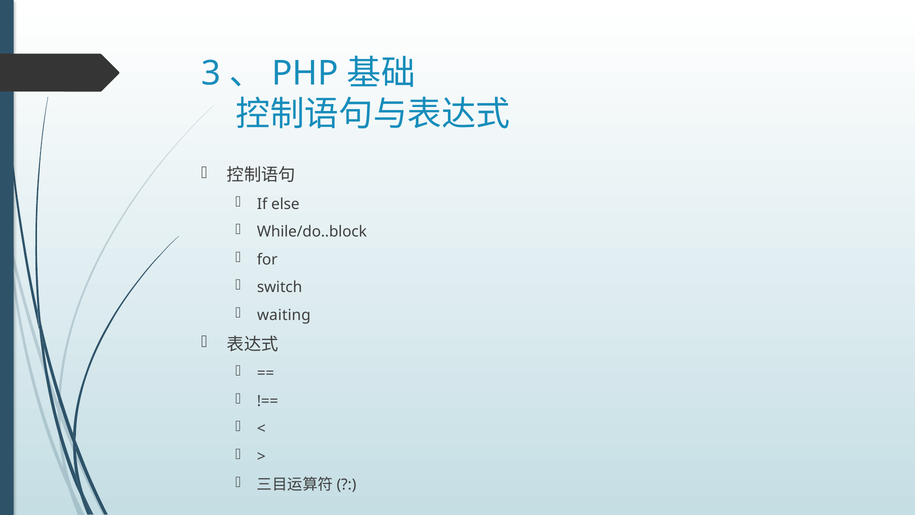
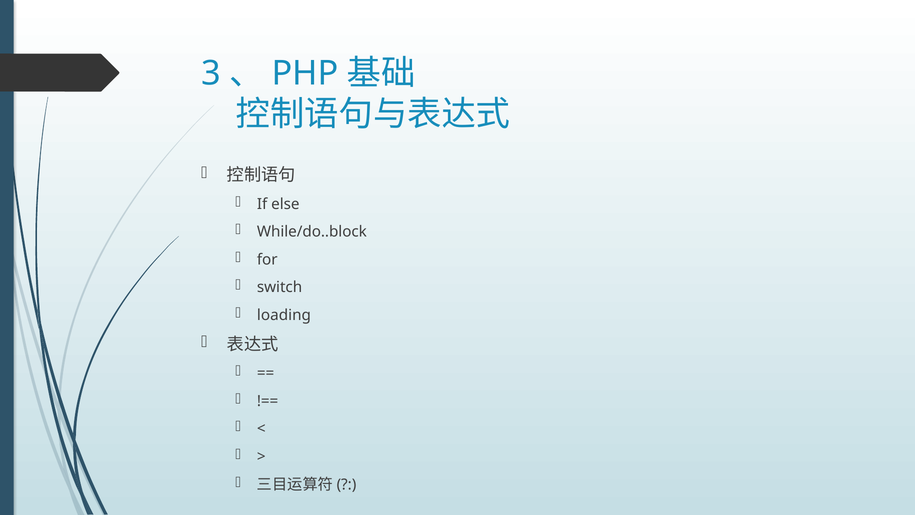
waiting: waiting -> loading (284, 315)
